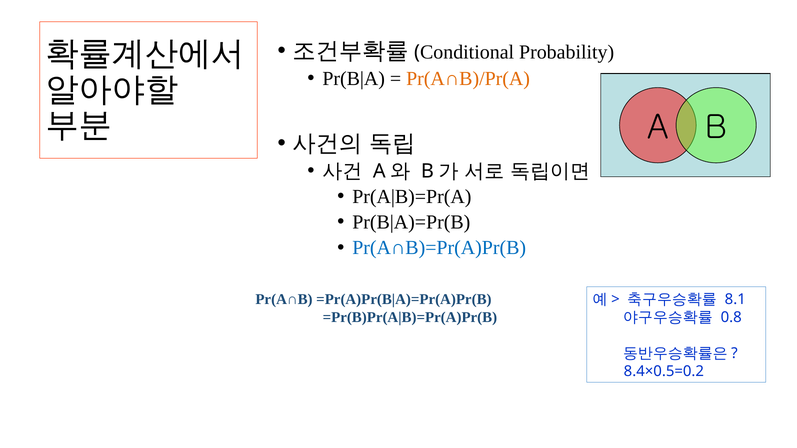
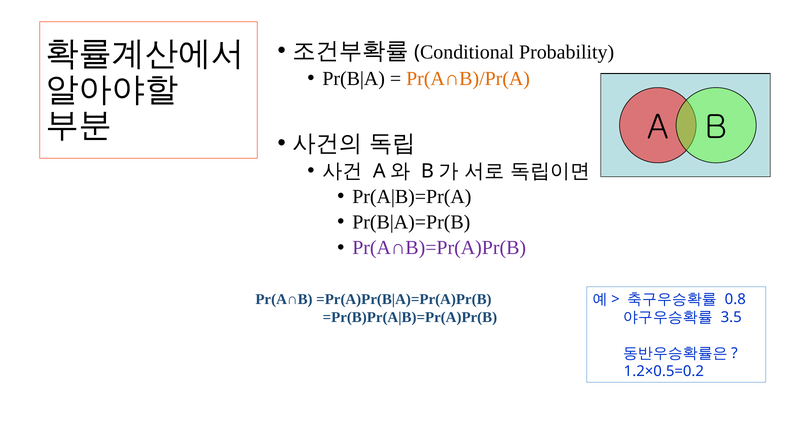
Pr(A∩B)=Pr(A)Pr(B colour: blue -> purple (439, 248)
8.1: 8.1 -> 0.8 (735, 300)
0.8: 0.8 -> 3.5 (731, 318)
8.4×0.5=0.2: 8.4×0.5=0.2 -> 1.2×0.5=0.2 (664, 371)
